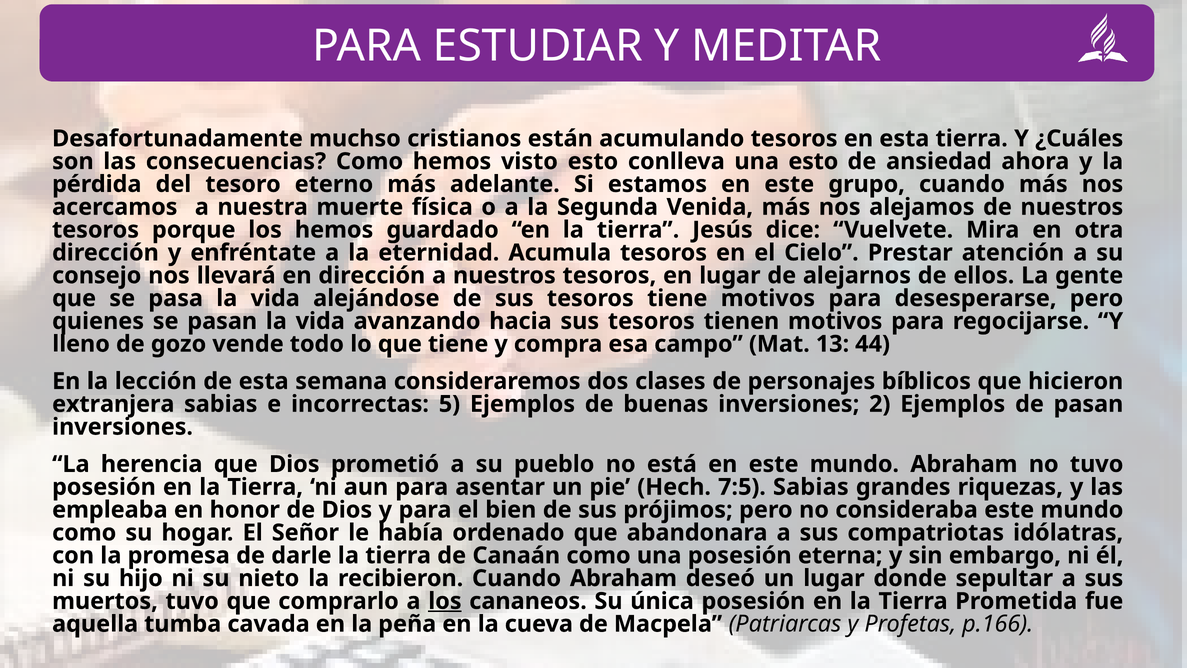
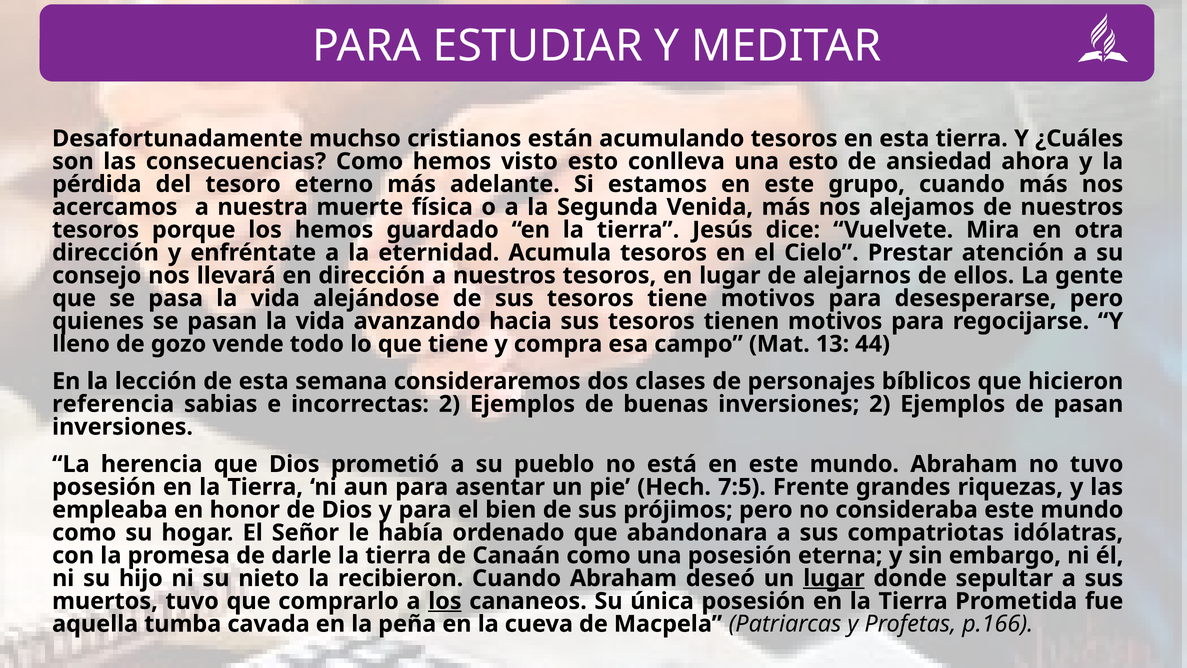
extranjera: extranjera -> referencia (113, 404)
incorrectas 5: 5 -> 2 (449, 404)
7:5 Sabias: Sabias -> Frente (811, 487)
lugar underline: none -> present (834, 578)
